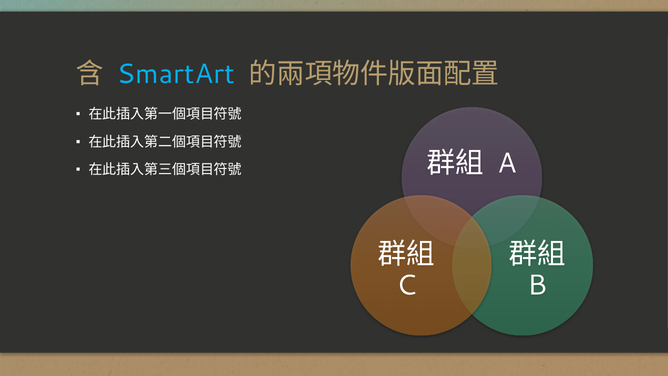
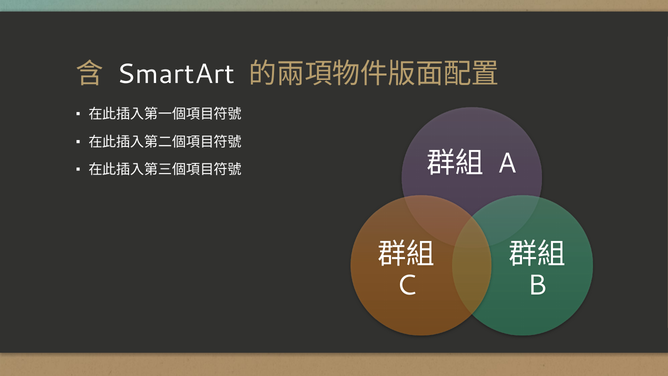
SmartArt colour: light blue -> white (176, 74)
